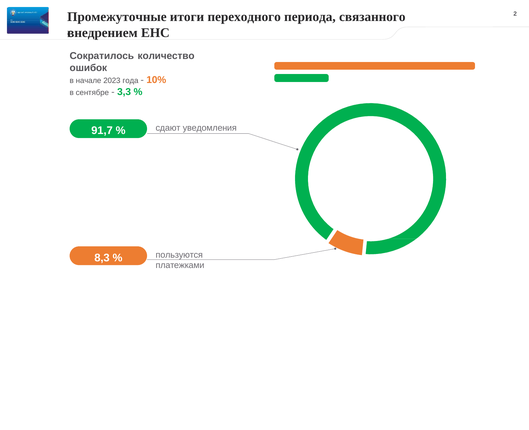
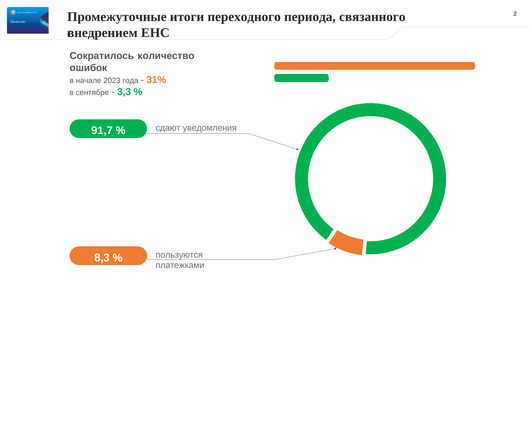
10%: 10% -> 31% (156, 80)
